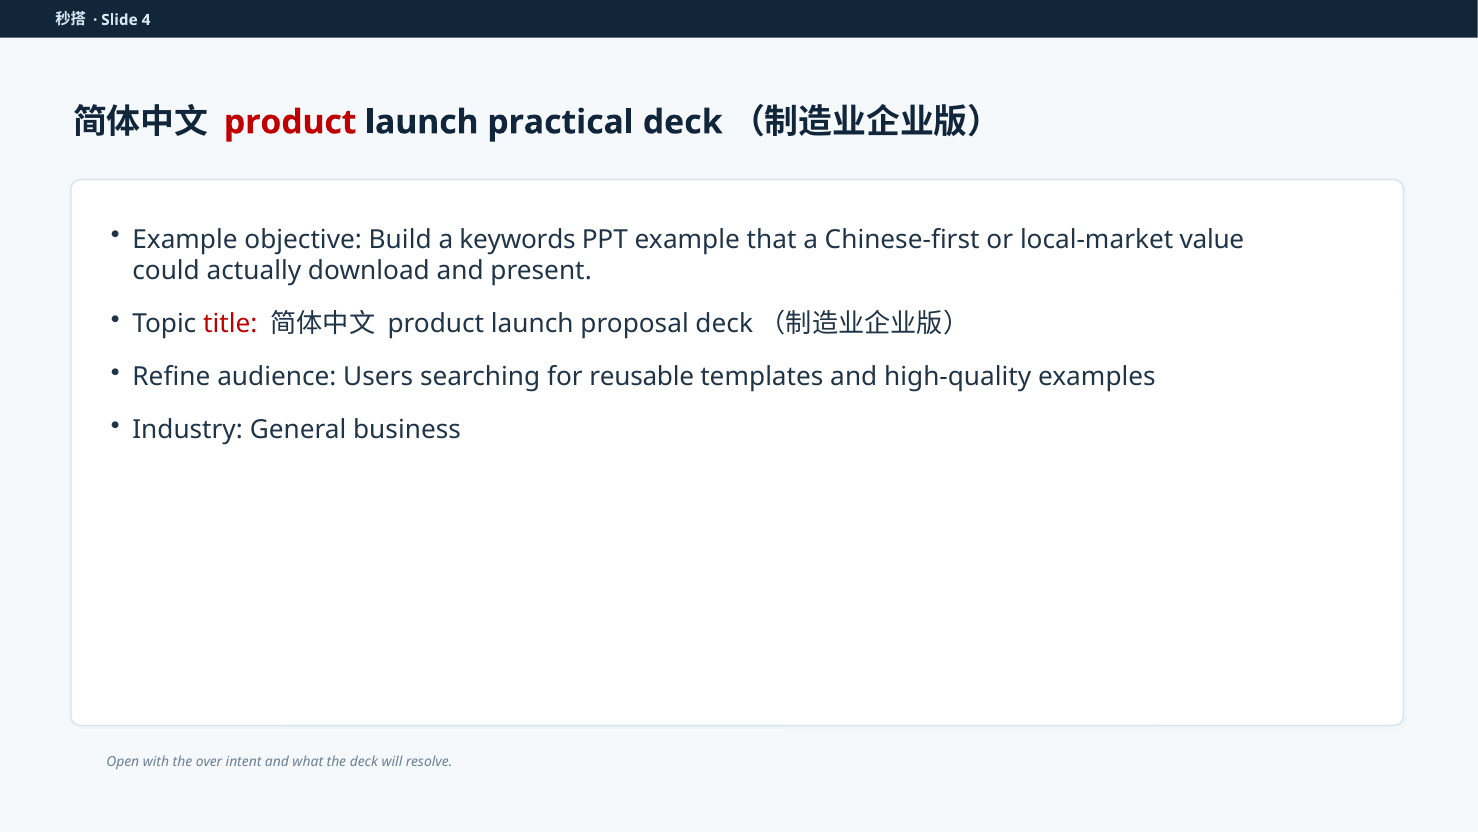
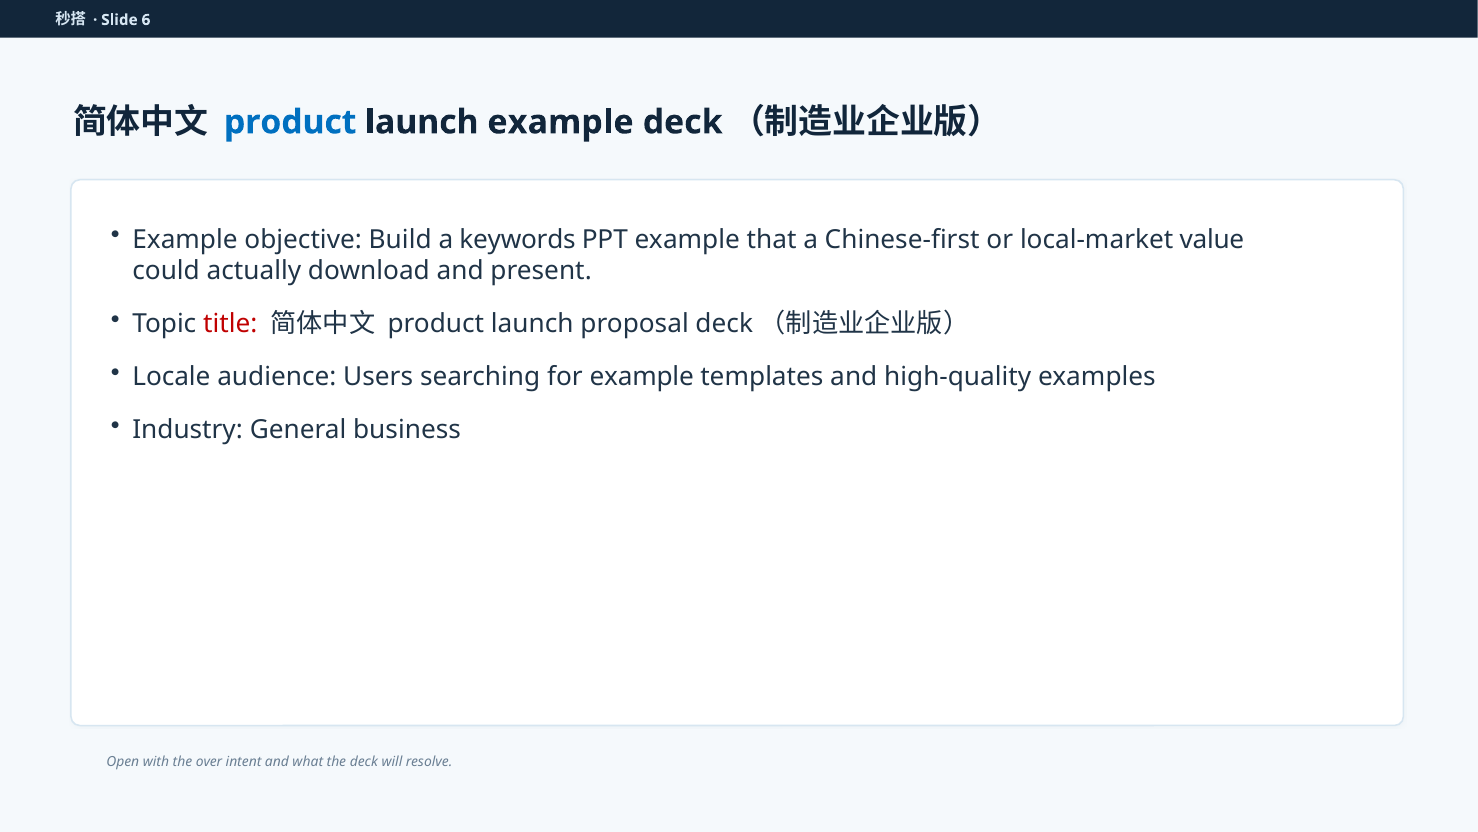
4: 4 -> 6 (146, 20)
product colour: red -> blue (290, 122)
launch practical: practical -> example (560, 122)
Refine: Refine -> Locale (171, 377)
for reusable: reusable -> example (642, 377)
